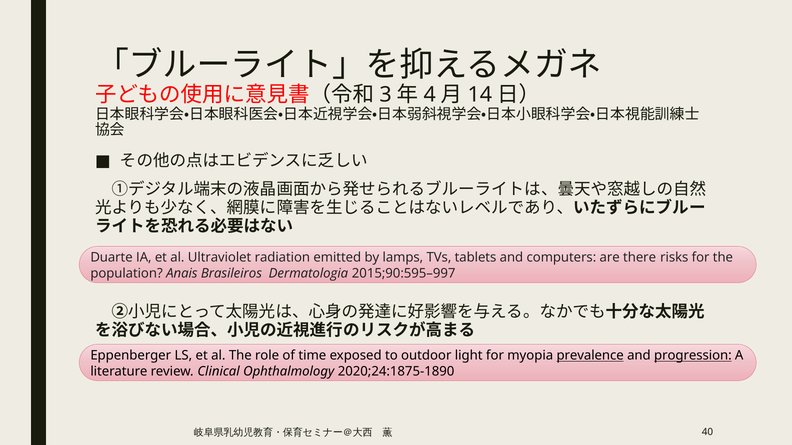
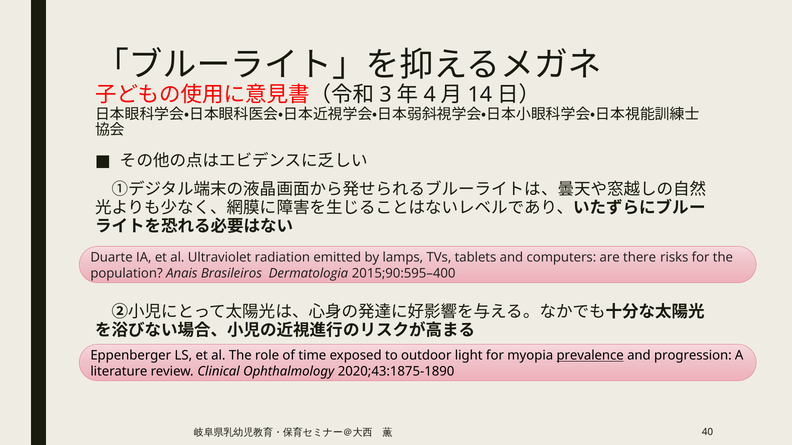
2015;90:595–997: 2015;90:595–997 -> 2015;90:595–400 (404, 274)
progression underline: present -> none (693, 356)
2020;24:1875-1890: 2020;24:1875-1890 -> 2020;43:1875-1890 (396, 372)
